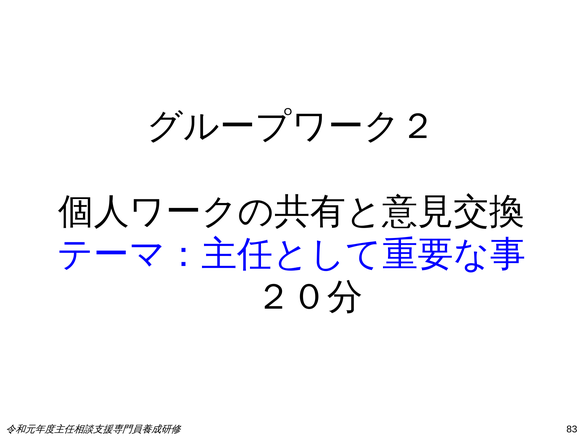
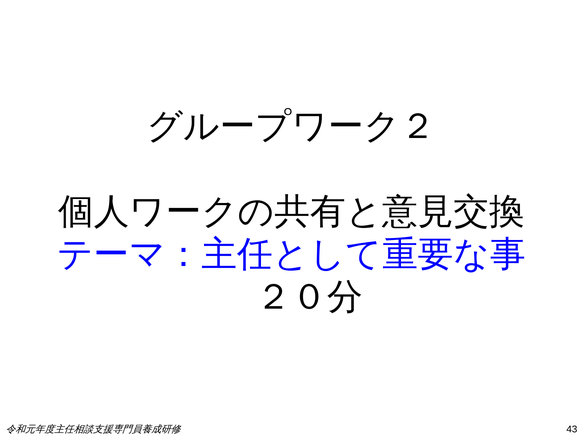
83: 83 -> 43 (572, 430)
